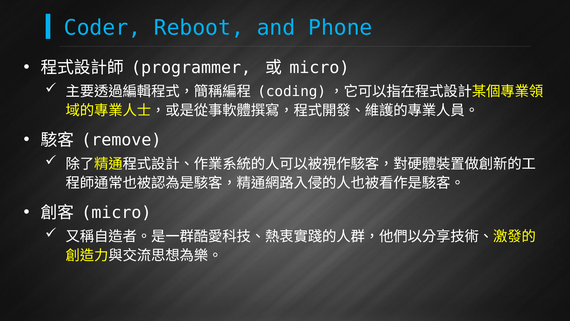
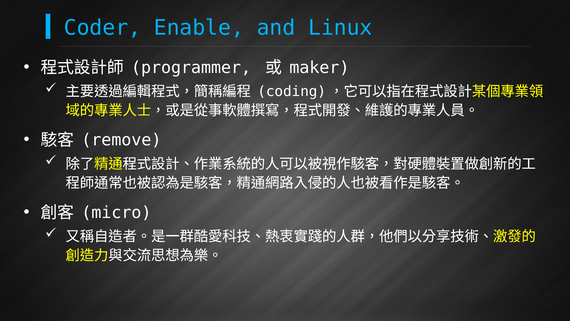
Reboot: Reboot -> Enable (199, 28)
Phone: Phone -> Linux (340, 28)
micro: micro -> maker (319, 67)
